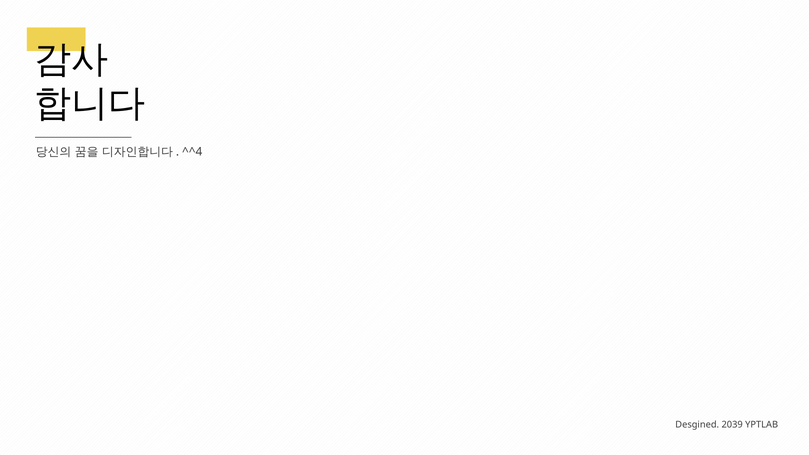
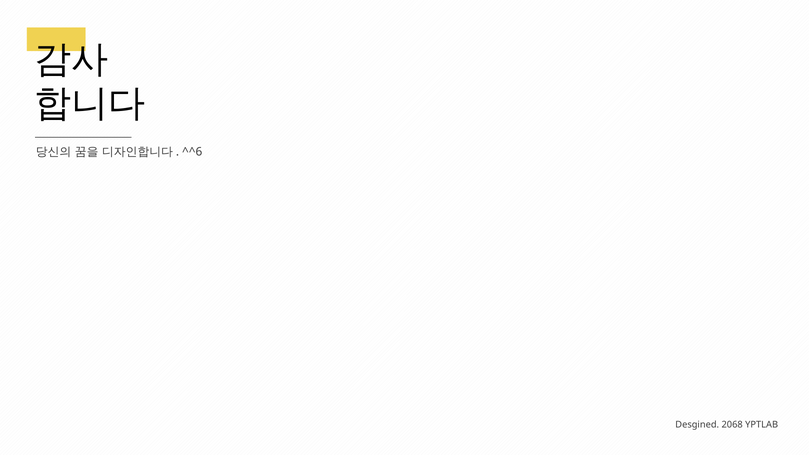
^^4: ^^4 -> ^^6 (192, 152)
2039: 2039 -> 2068 (732, 425)
